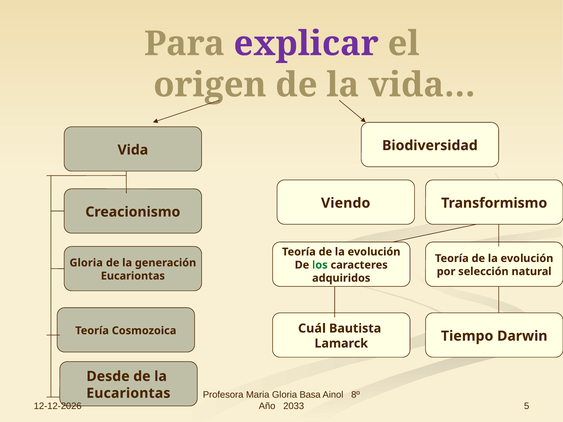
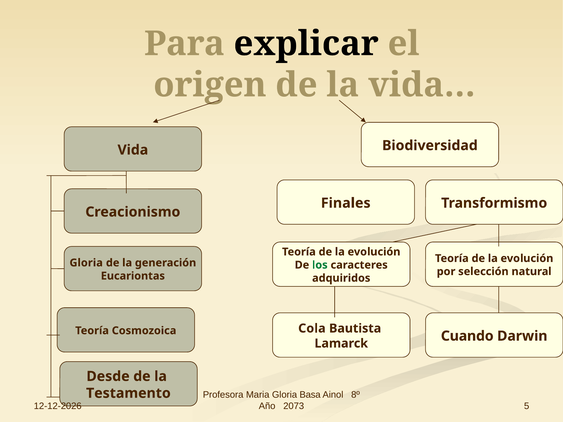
explicar colour: purple -> black (306, 44)
Viendo: Viendo -> Finales (346, 203)
Cuál: Cuál -> Cola (312, 329)
Tiempo: Tiempo -> Cuando (467, 336)
Eucariontas: Eucariontas -> Testamento (128, 393)
2033: 2033 -> 2073 (294, 406)
